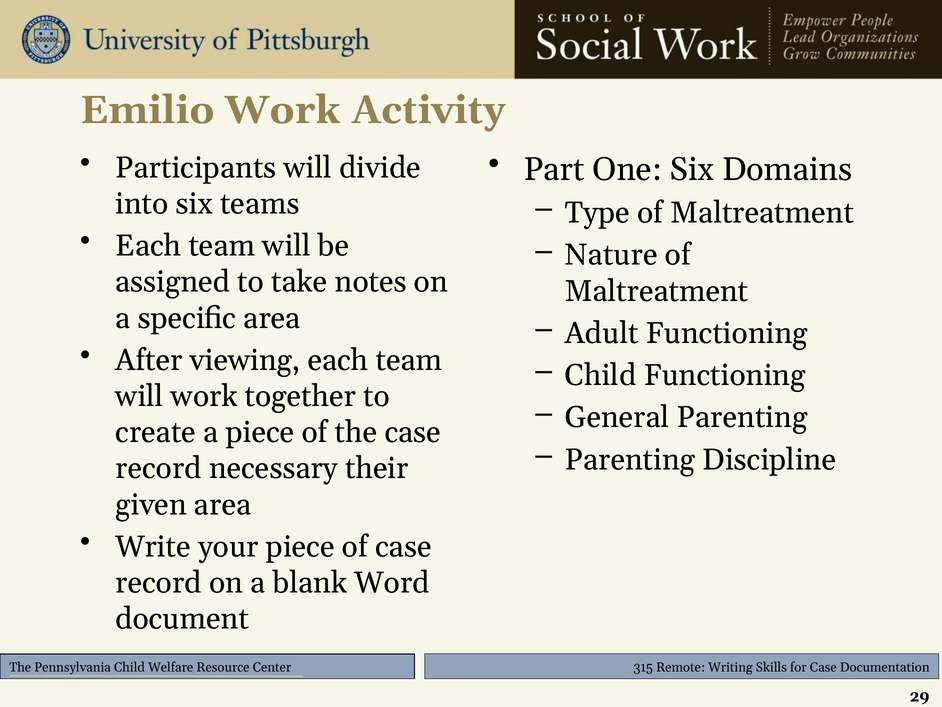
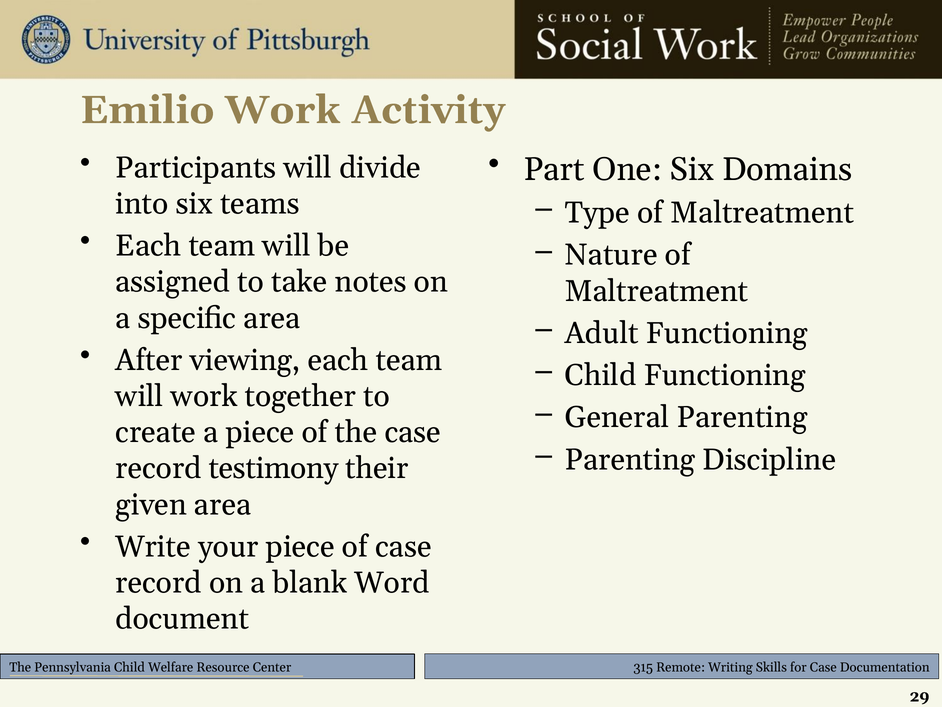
necessary: necessary -> testimony (274, 468)
